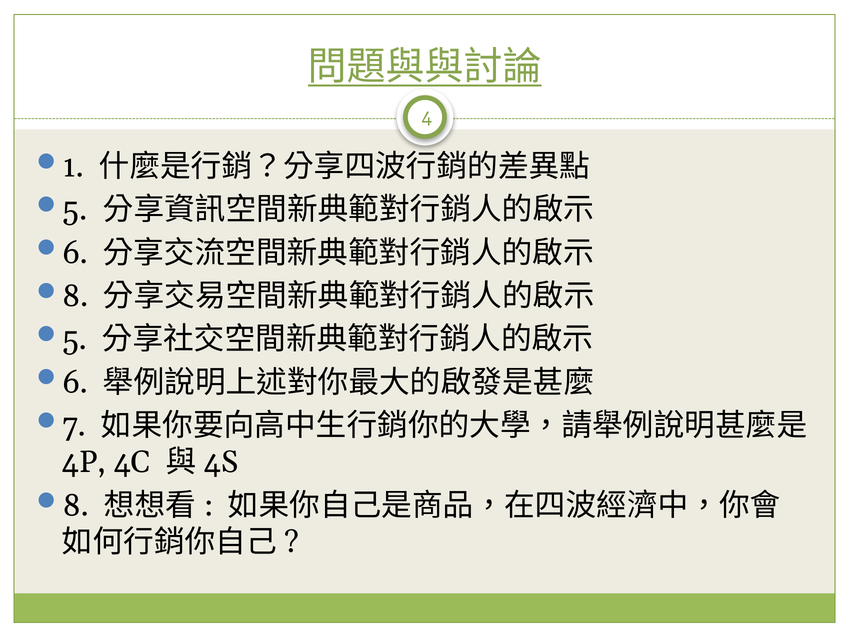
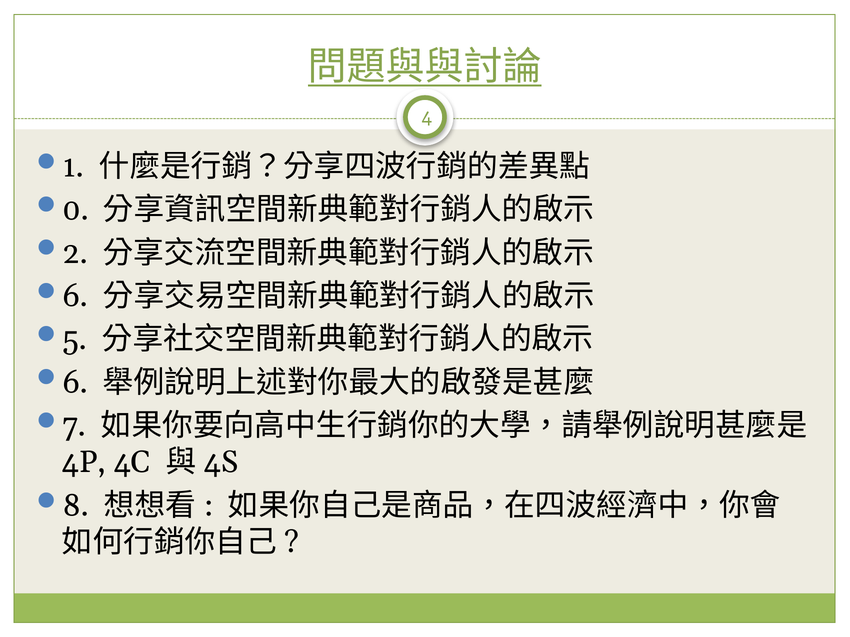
5: 5 -> 0 (75, 210)
6: 6 -> 2 (75, 253)
8: 8 -> 6 (75, 296)
